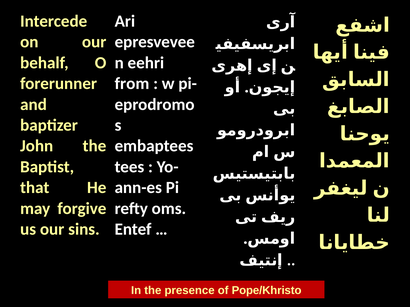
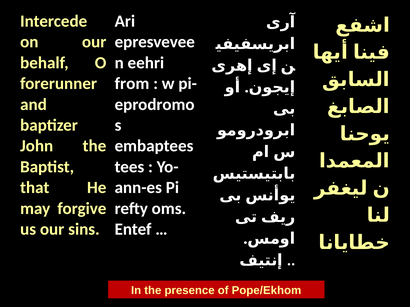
Pope/Khristo: Pope/Khristo -> Pope/Ekhom (266, 291)
